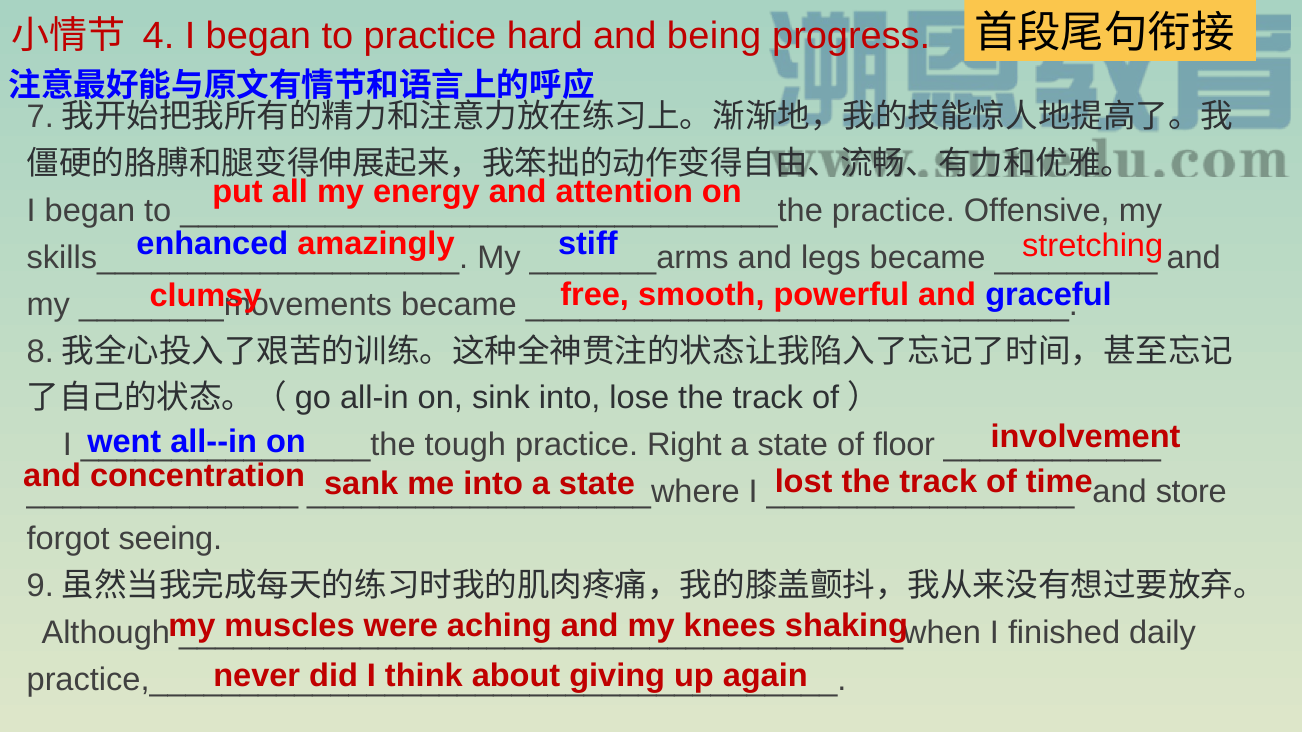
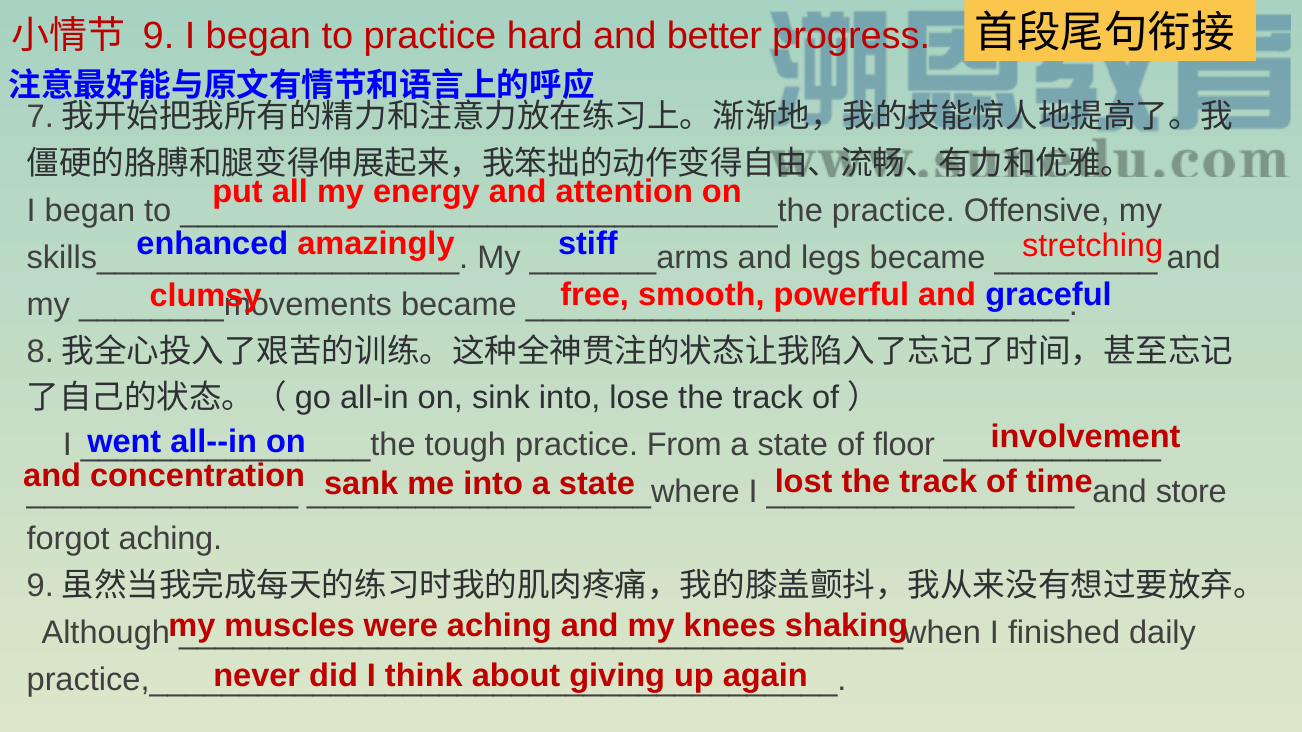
4: 4 -> 9 (158, 36)
being: being -> better (714, 36)
Right: Right -> From (684, 445)
forgot seeing: seeing -> aching (170, 539)
